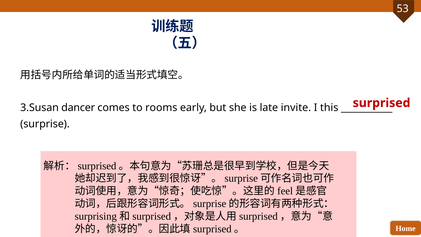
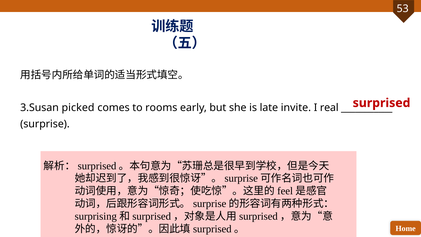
dancer: dancer -> picked (78, 108)
this: this -> real (329, 108)
